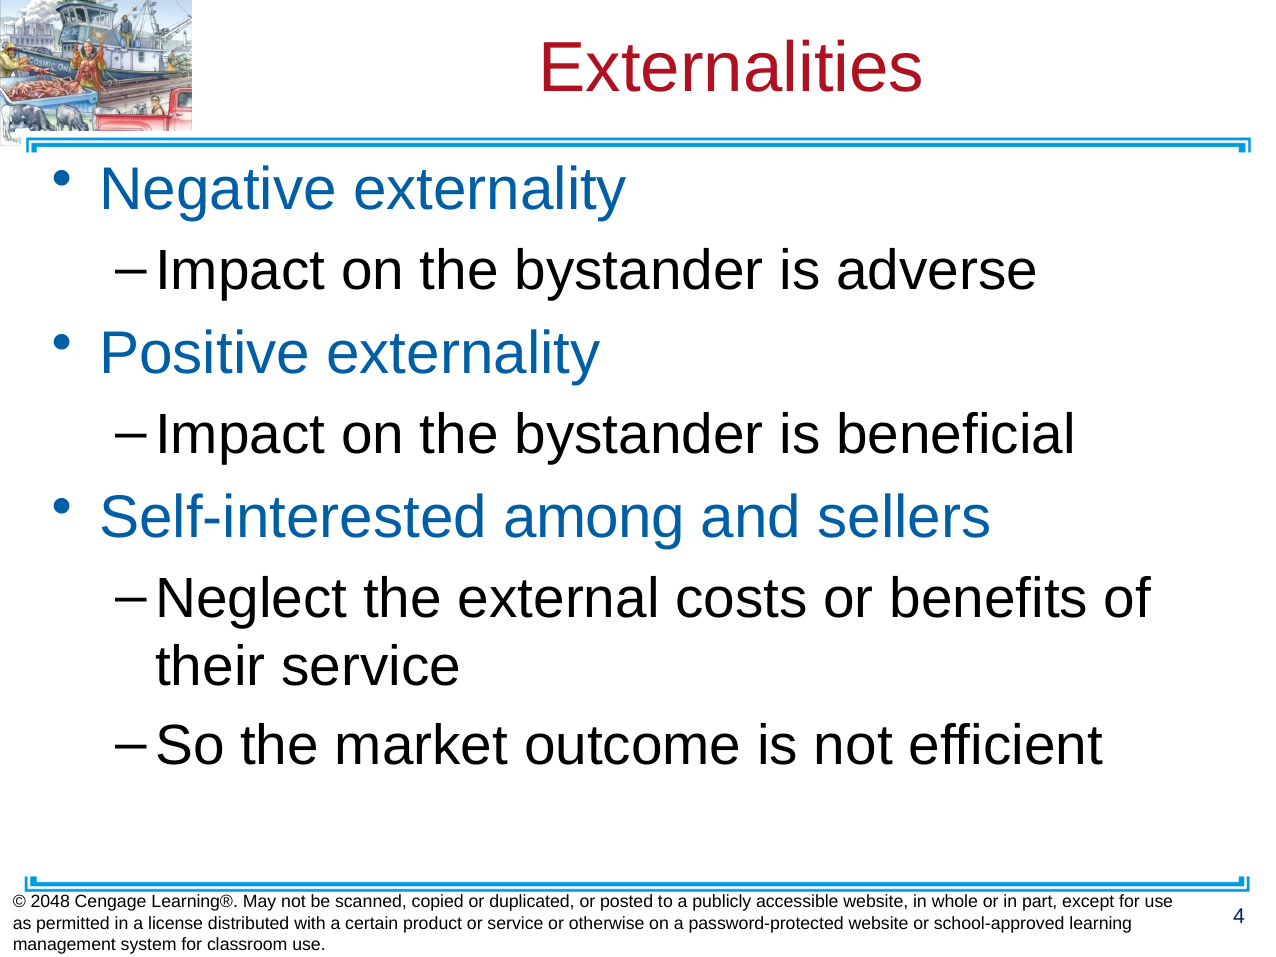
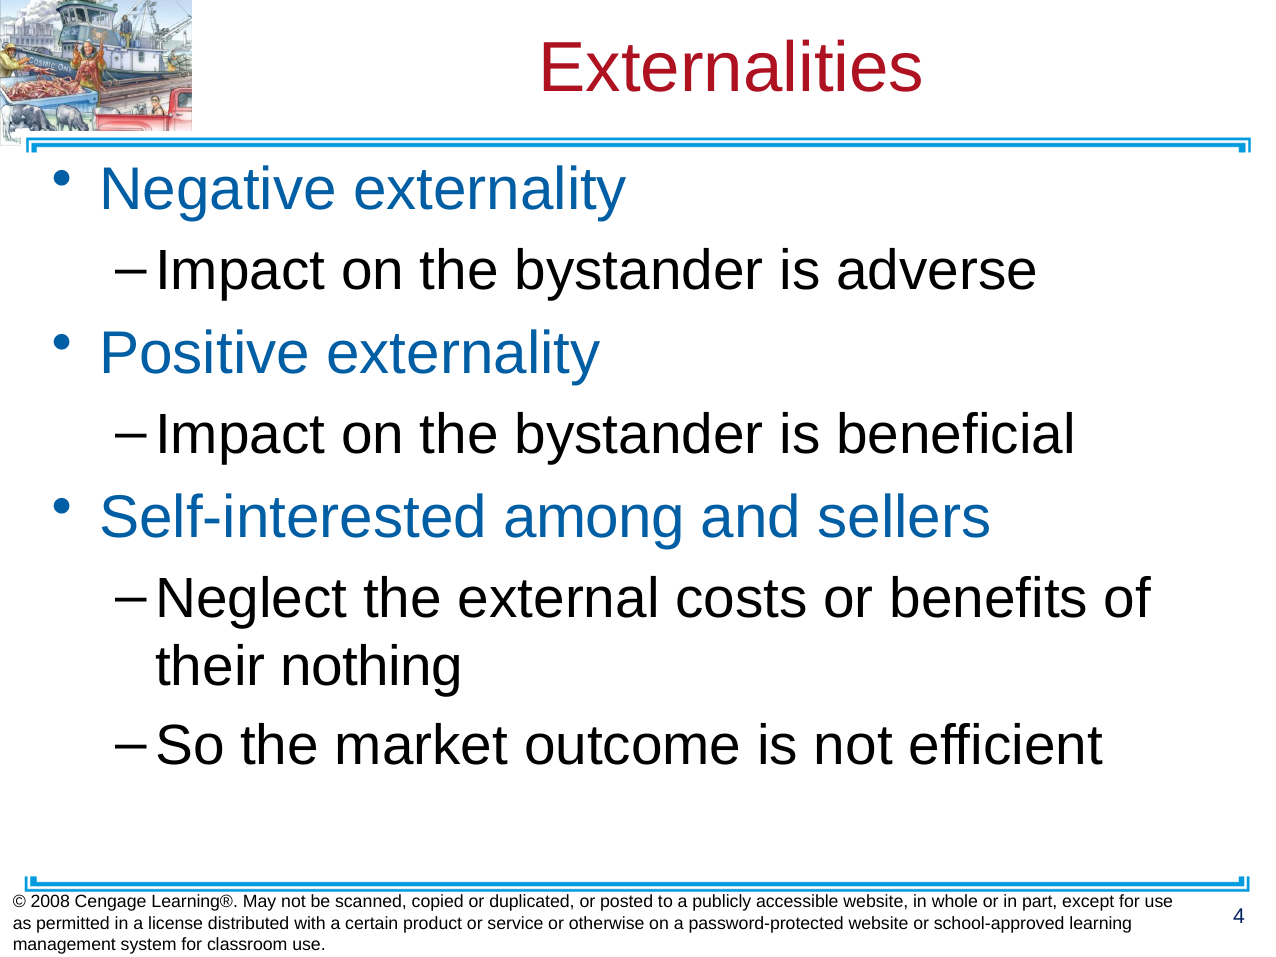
their service: service -> nothing (371, 667)
2048: 2048 -> 2008 (50, 902)
